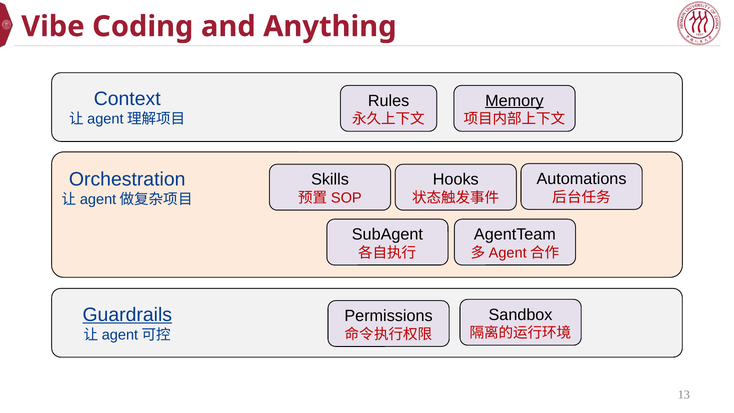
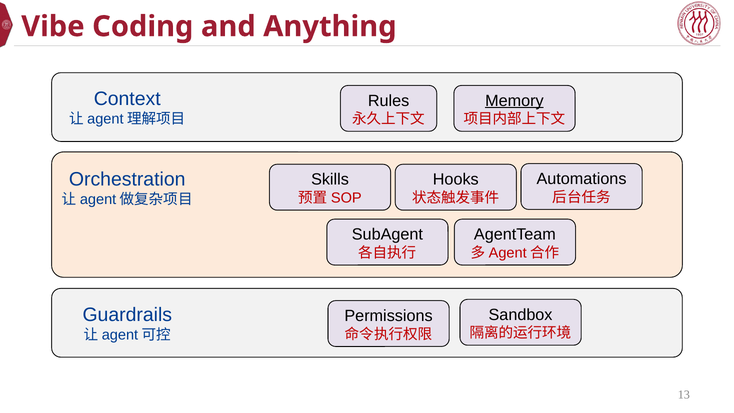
Guardrails underline: present -> none (127, 314)
